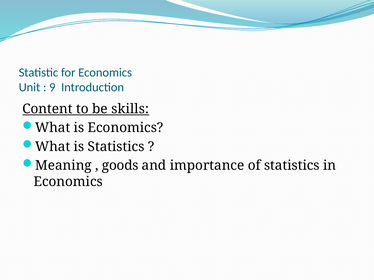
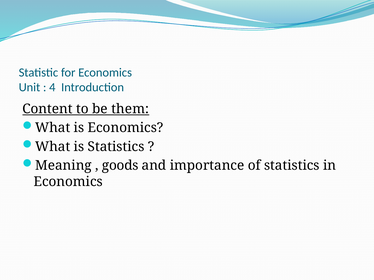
9: 9 -> 4 (52, 87)
skills: skills -> them (130, 109)
